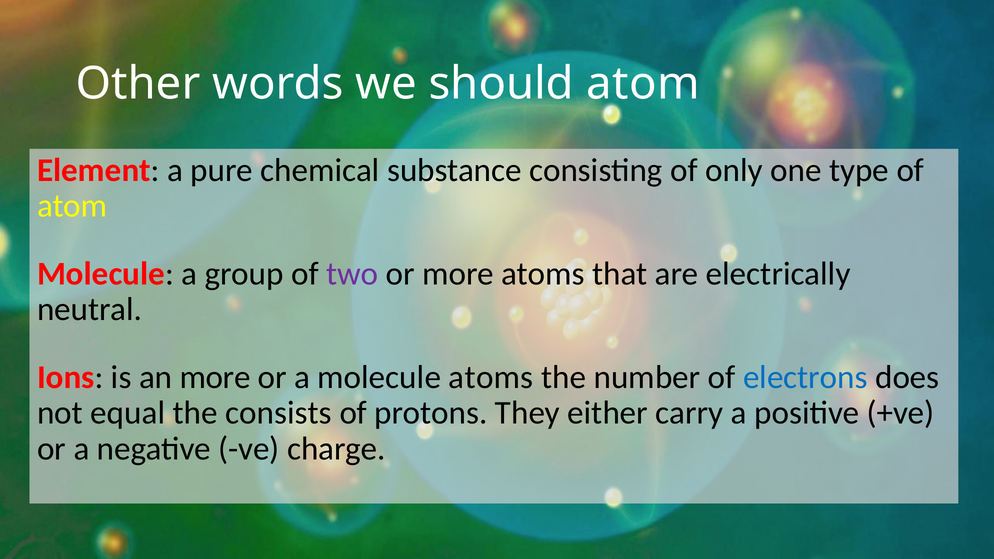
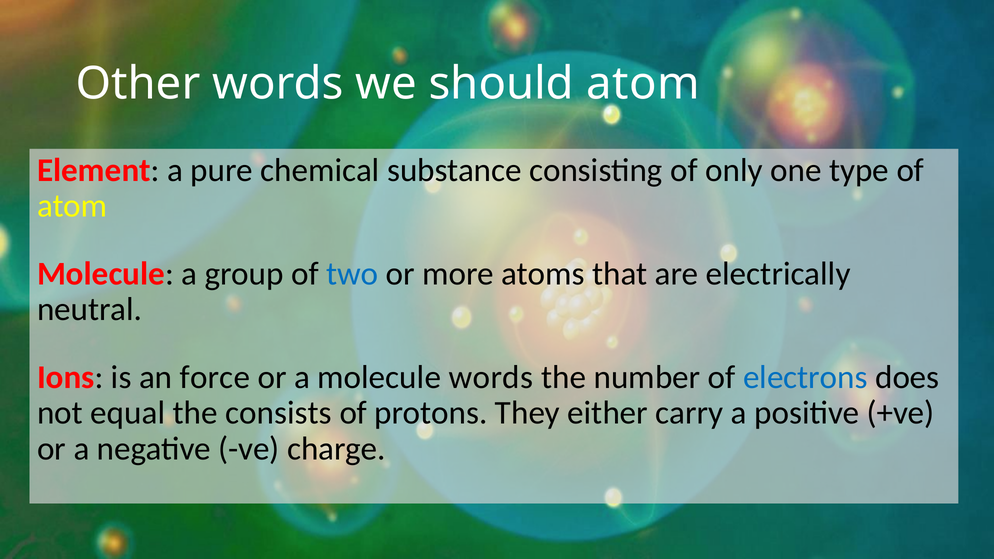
two colour: purple -> blue (352, 274)
an more: more -> force (215, 377)
molecule atoms: atoms -> words (491, 377)
